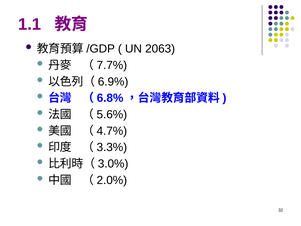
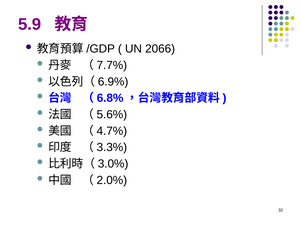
1.1: 1.1 -> 5.9 (30, 24)
2063: 2063 -> 2066 (160, 49)
